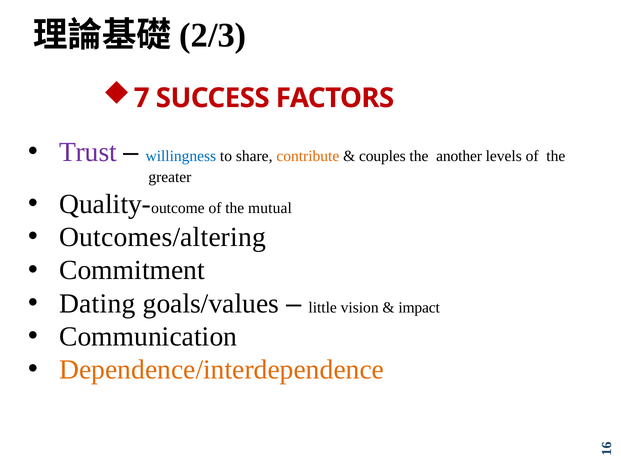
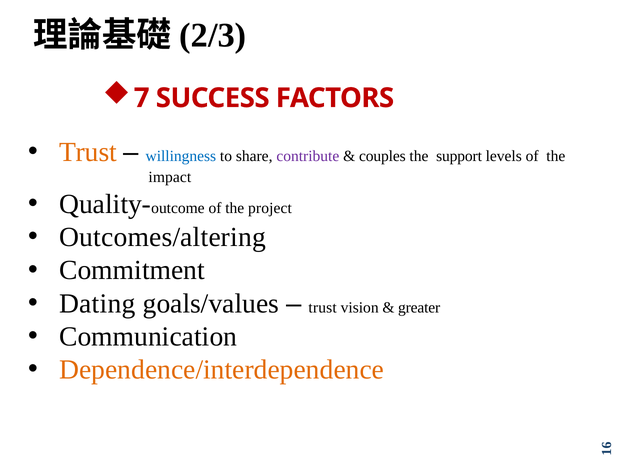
Trust colour: purple -> orange (88, 152)
contribute colour: orange -> purple (308, 156)
another: another -> support (459, 156)
greater: greater -> impact (170, 177)
mutual: mutual -> project (270, 208)
little: little -> trust (323, 307)
impact: impact -> greater (419, 307)
